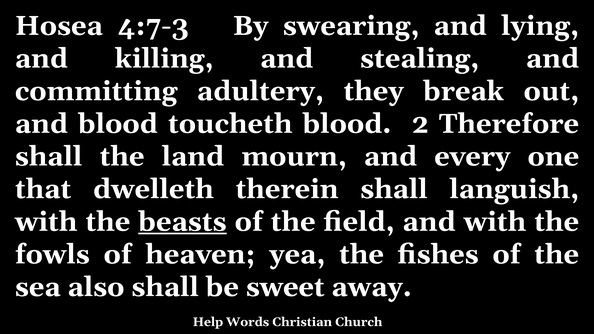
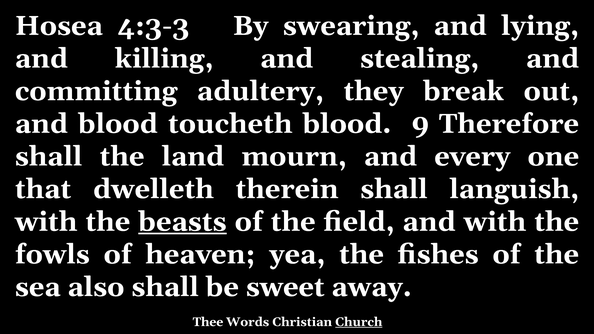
4:7-3: 4:7-3 -> 4:3-3 (153, 26)
2: 2 -> 9 (420, 124)
Help: Help -> Thee (208, 322)
Church underline: none -> present (359, 322)
